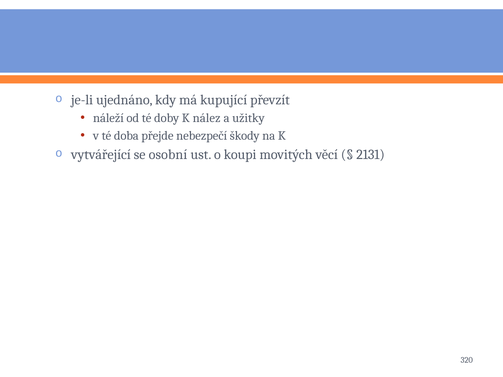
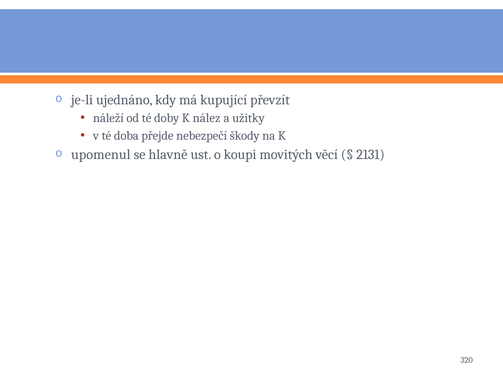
vytvářející: vytvářející -> upomenul (101, 155)
osobní: osobní -> hlavně (168, 155)
